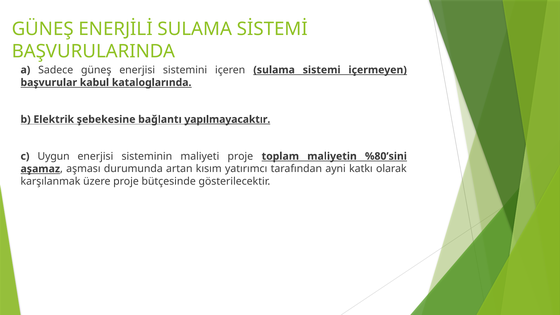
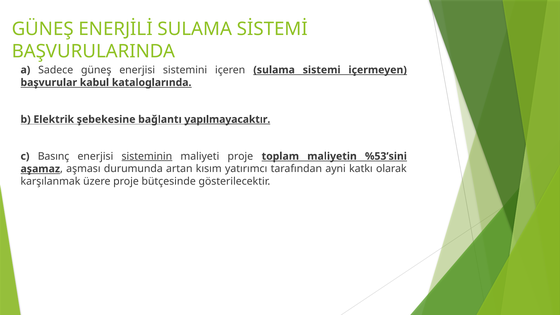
Uygun: Uygun -> Basınç (54, 156)
sisteminin underline: none -> present (147, 156)
%80’sini: %80’sini -> %53’sini (386, 156)
